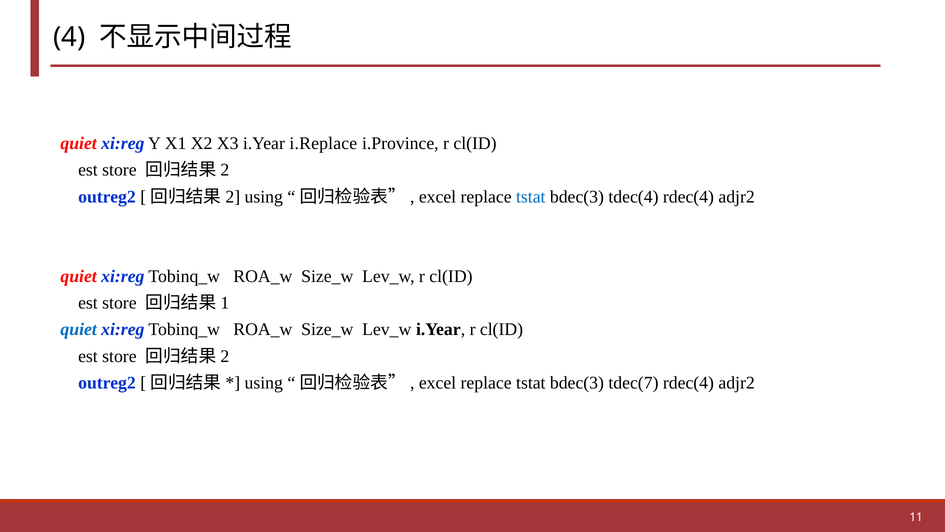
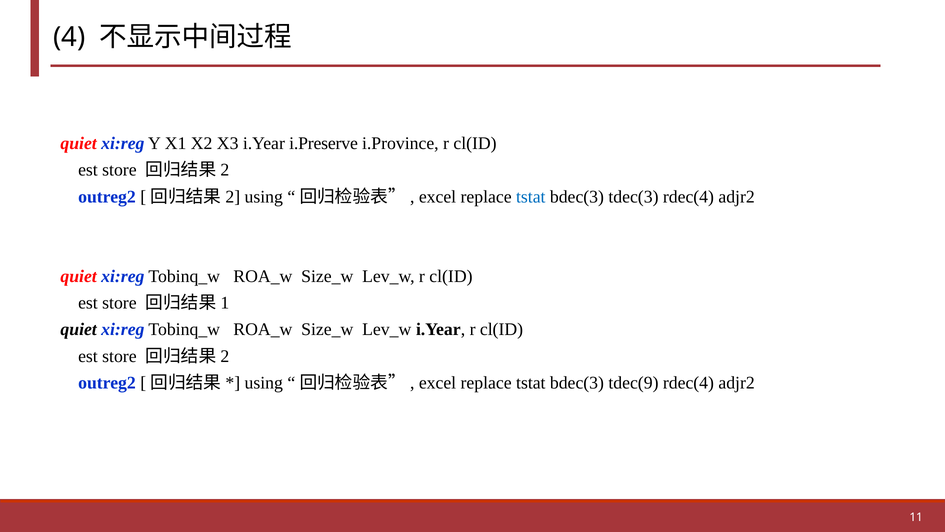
i.Replace: i.Replace -> i.Preserve (324, 143)
tdec(4: tdec(4 -> tdec(3 (633, 197)
quiet colour: blue -> black (79, 329)
tdec(7: tdec(7 -> tdec(9 (633, 382)
